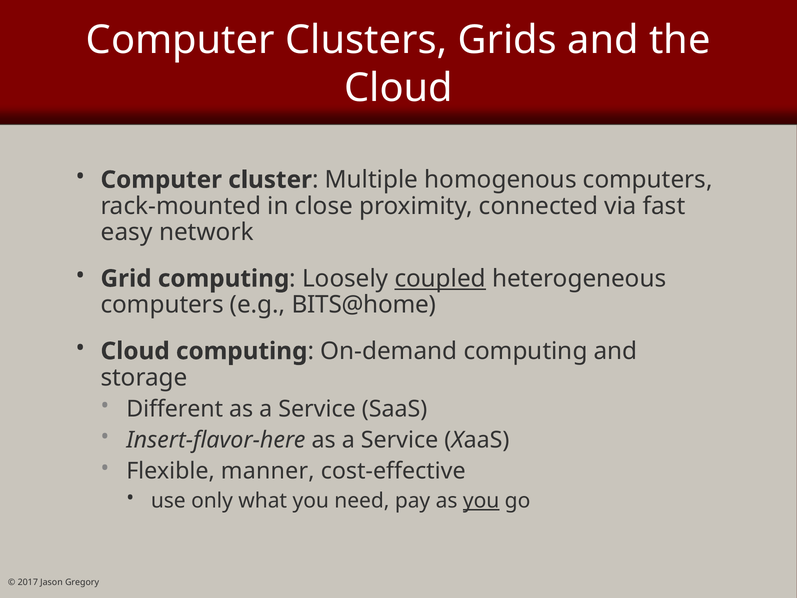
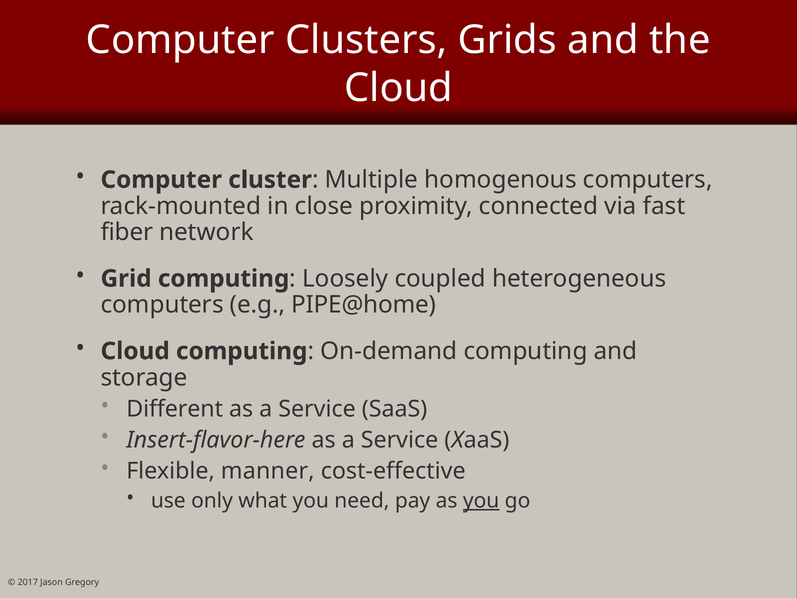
easy: easy -> fiber (127, 232)
coupled underline: present -> none (440, 279)
BITS@home: BITS@home -> PIPE@home (364, 305)
